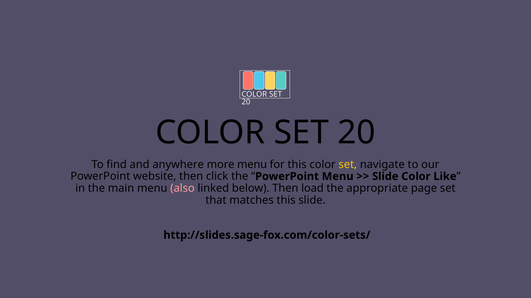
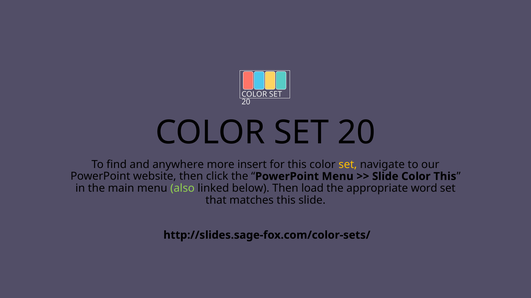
more menu: menu -> insert (252, 165)
Color Like: Like -> This (445, 177)
also colour: pink -> light green (182, 189)
page: page -> word (424, 189)
